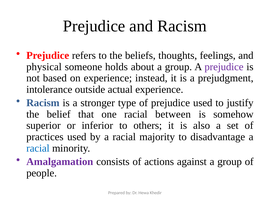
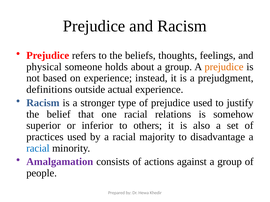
prejudice colour: purple -> orange (224, 67)
intolerance: intolerance -> definitions (49, 90)
between: between -> relations (173, 115)
